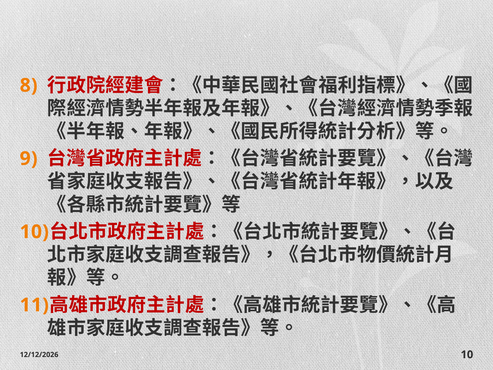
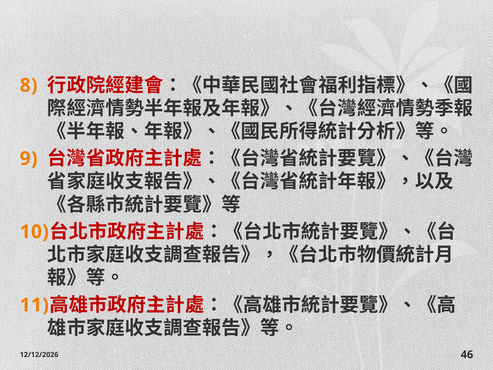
10: 10 -> 46 (467, 354)
